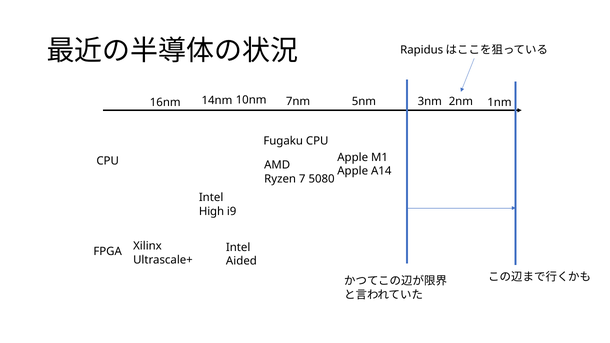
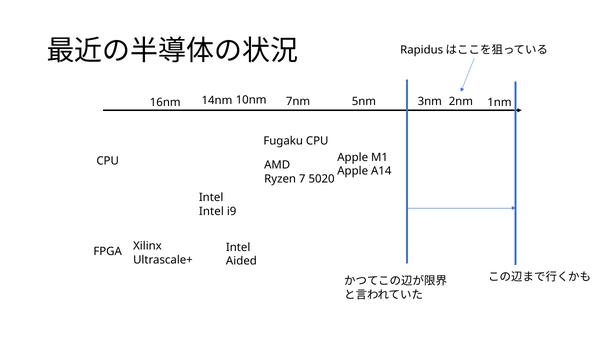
5080: 5080 -> 5020 (322, 179)
High: High -> Intel (211, 211)
